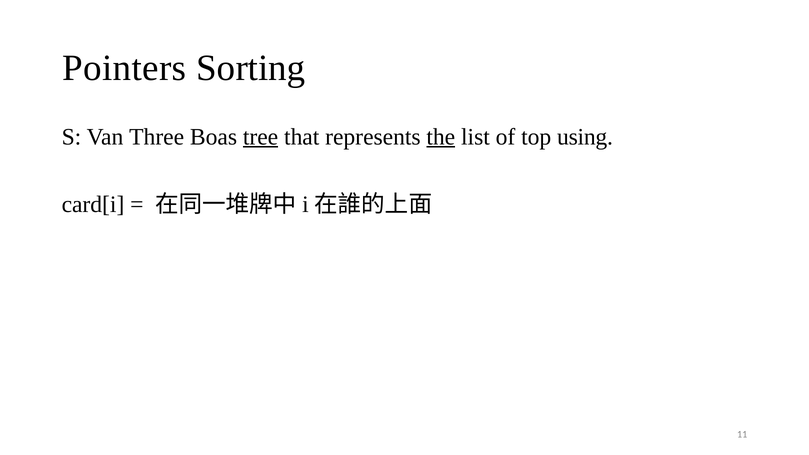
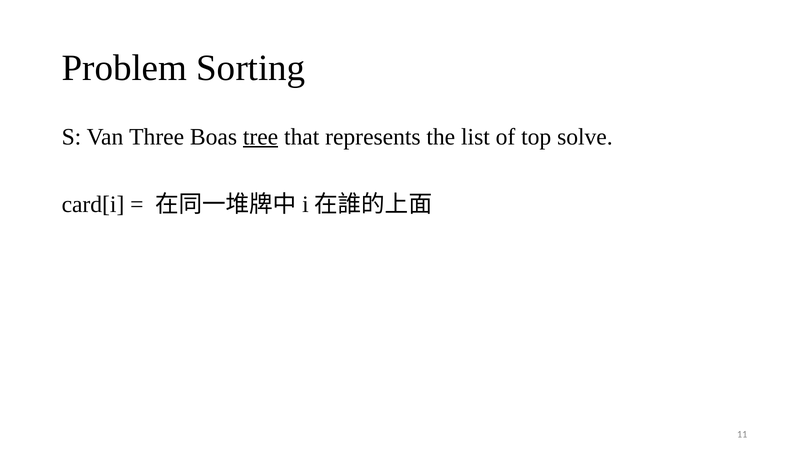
Pointers: Pointers -> Problem (124, 68)
the underline: present -> none (441, 137)
using: using -> solve (585, 137)
